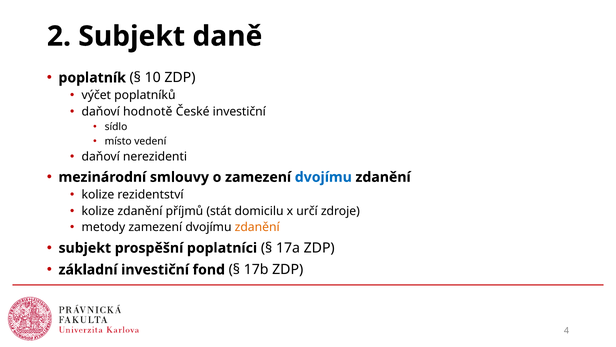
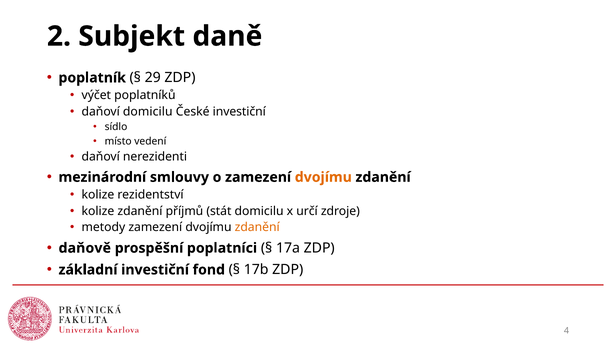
10: 10 -> 29 (153, 78)
daňoví hodnotě: hodnotě -> domicilu (148, 111)
dvojímu colour: blue -> orange (323, 177)
subjekt: subjekt -> daňově (85, 248)
